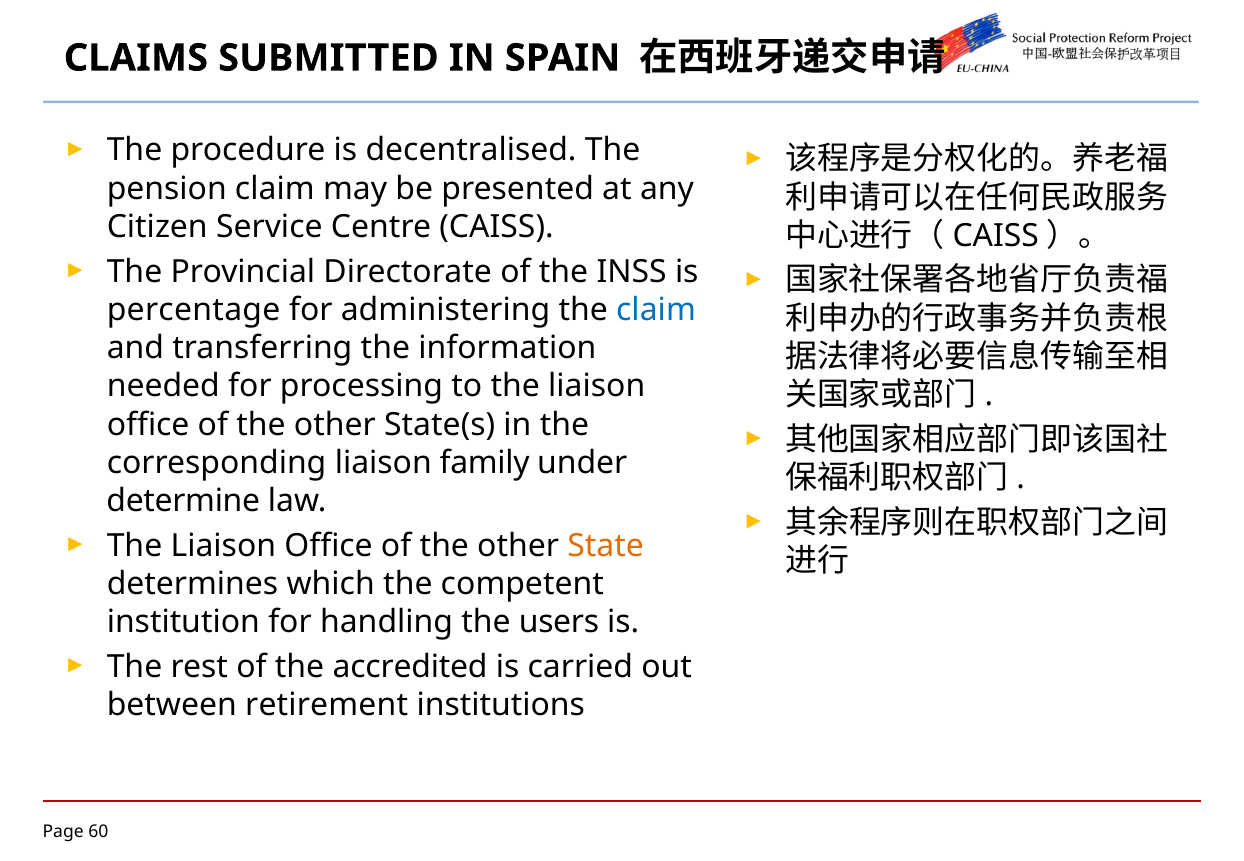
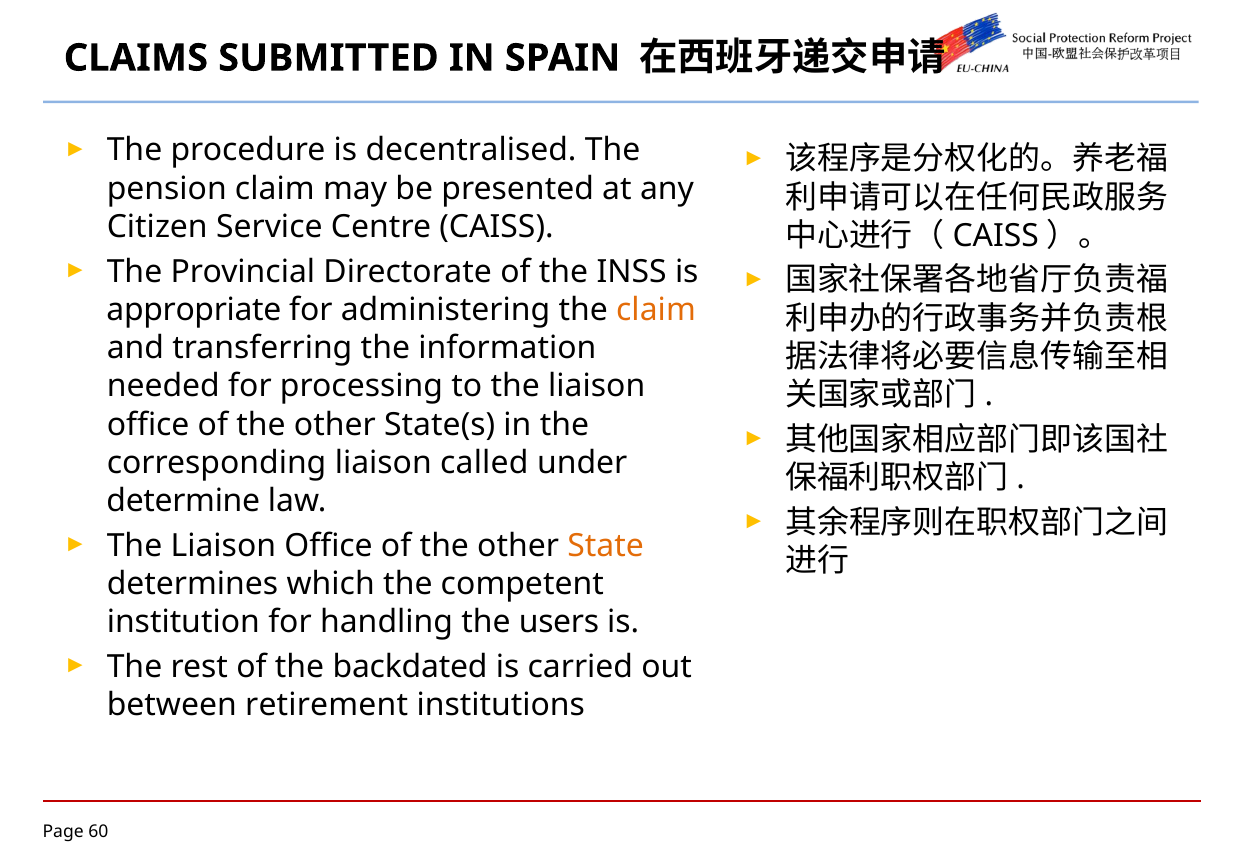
percentage: percentage -> appropriate (194, 310)
claim colour: blue -> orange (656, 310)
family: family -> called (484, 463)
accredited: accredited -> backdated (410, 667)
